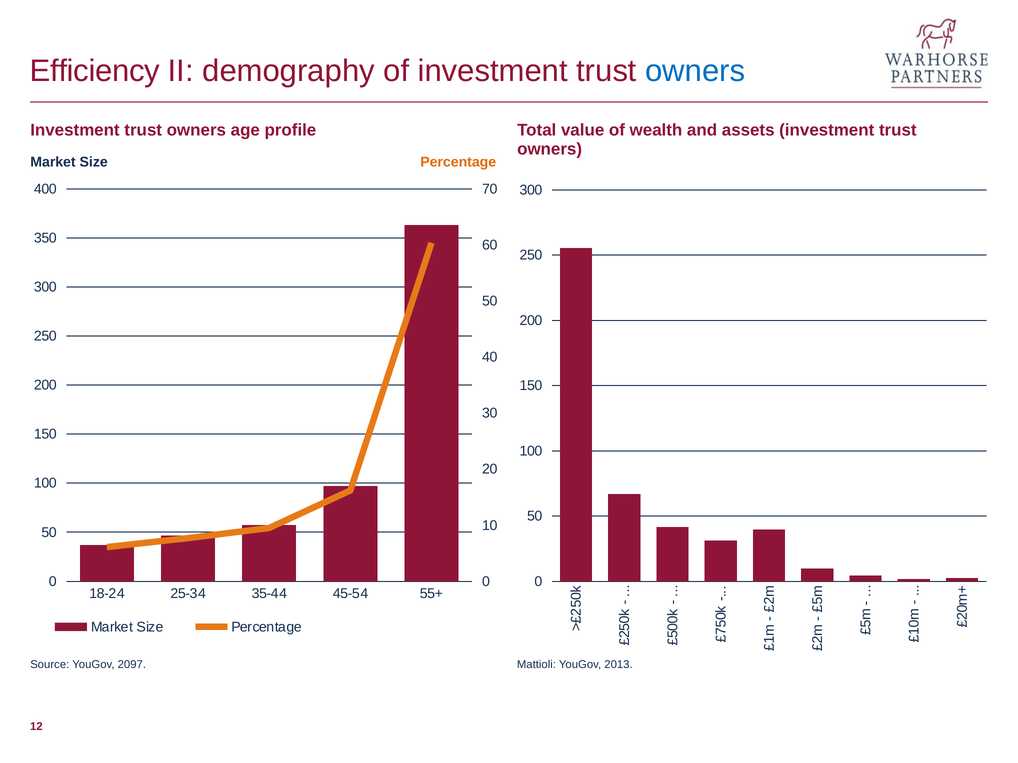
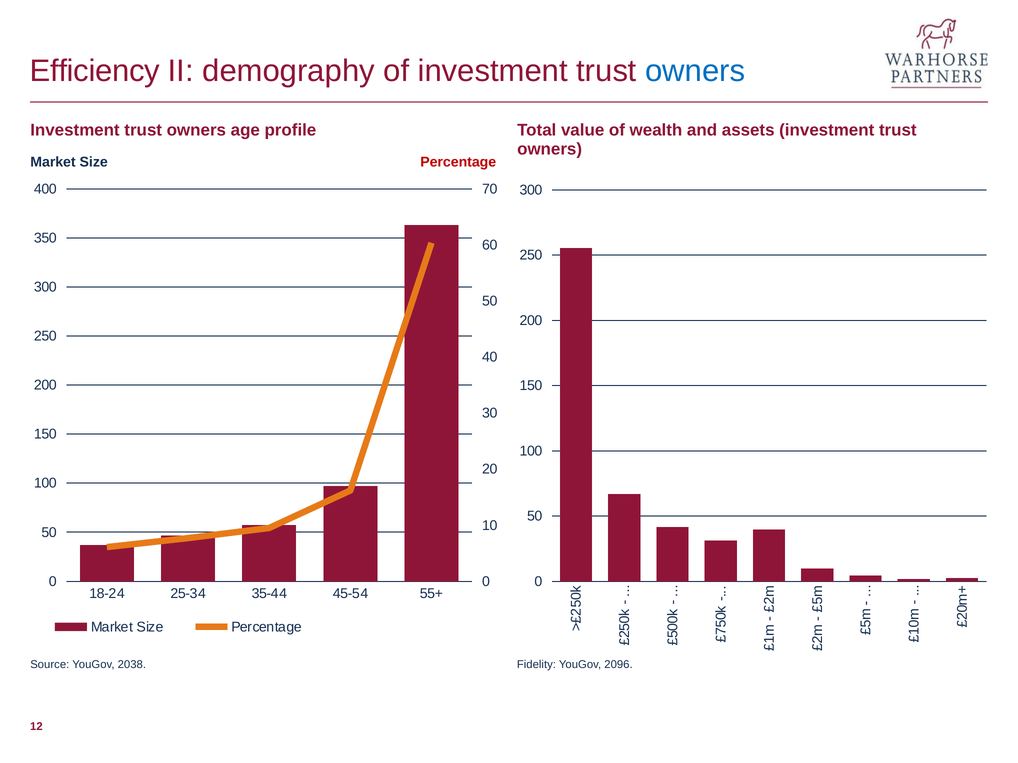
Percentage colour: orange -> red (458, 162)
2097: 2097 -> 2038 (132, 665)
Mattioli: Mattioli -> Fidelity (536, 665)
2013: 2013 -> 2096 (619, 665)
